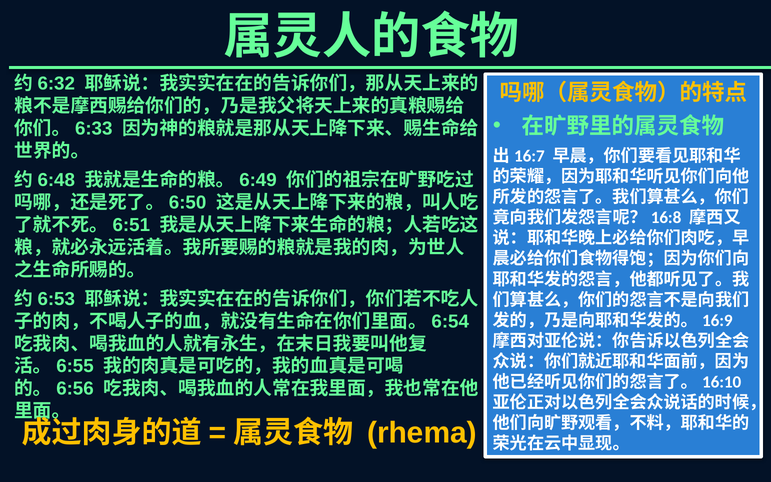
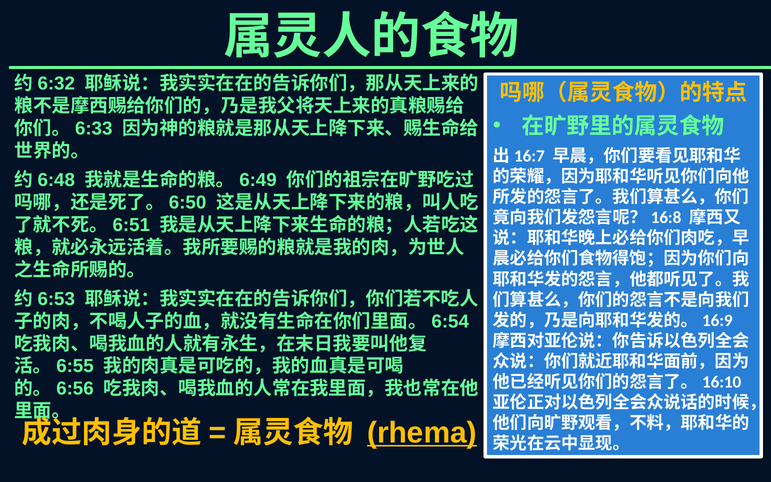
rhema underline: none -> present (422, 433)
